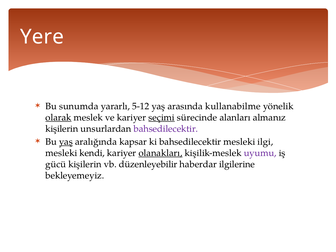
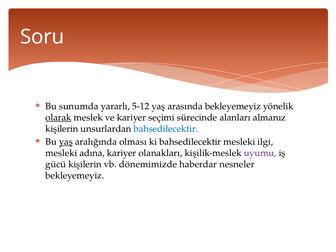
Yere: Yere -> Soru (42, 37)
arasında kullanabilme: kullanabilme -> bekleyemeyiz (233, 106)
seçimi underline: present -> none (162, 117)
bahsedilecektir colour: purple -> blue (166, 129)
kapsar: kapsar -> olması (133, 142)
kendi: kendi -> adına (92, 153)
olanakları underline: present -> none (160, 153)
düzenleyebilir: düzenleyebilir -> dönemimizde (148, 164)
ilgilerine: ilgilerine -> nesneler (237, 164)
